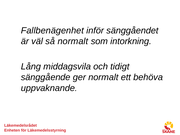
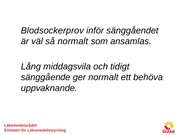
Fallbenägenhet: Fallbenägenhet -> Blodsockerprov (52, 30)
intorkning: intorkning -> ansamlas (131, 41)
